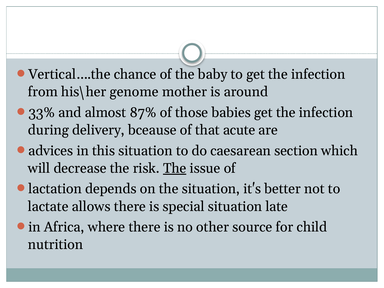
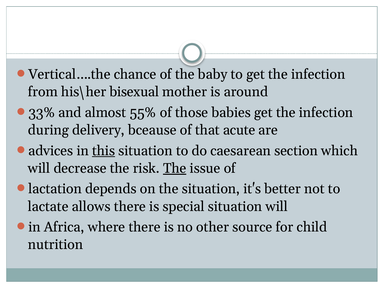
genome: genome -> bisexual (134, 92)
87%: 87% -> 55% (143, 112)
this underline: none -> present (104, 151)
situation late: late -> will (277, 206)
